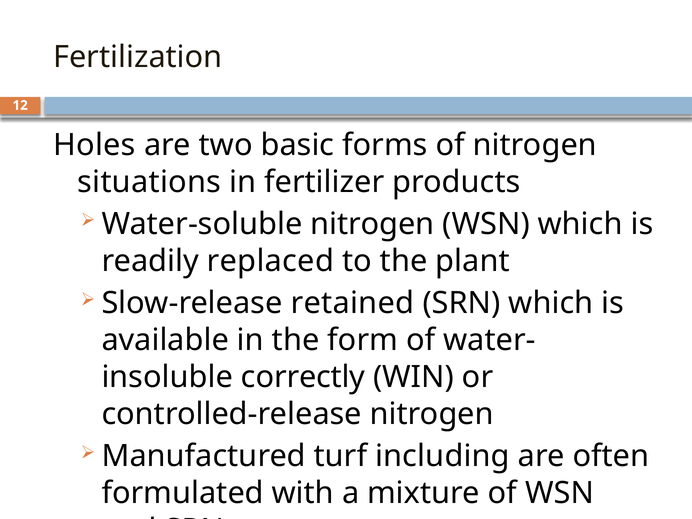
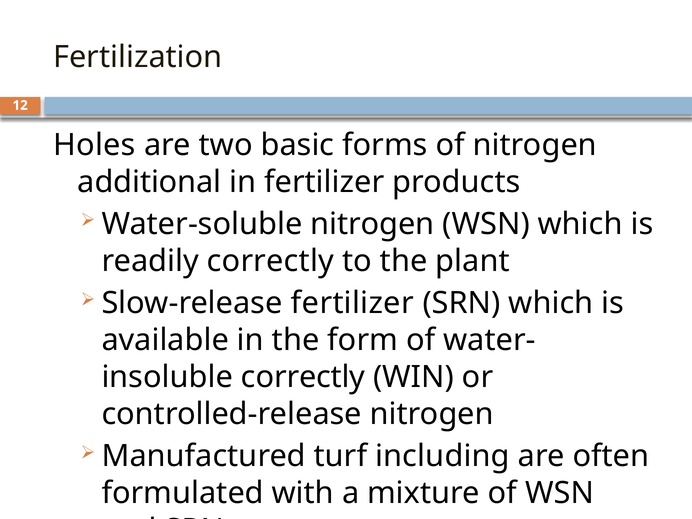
situations: situations -> additional (149, 182)
readily replaced: replaced -> correctly (270, 261)
Slow-release retained: retained -> fertilizer (352, 303)
